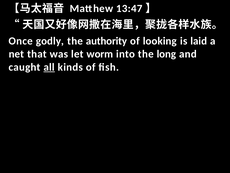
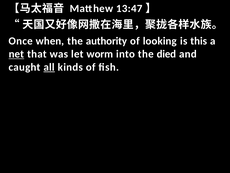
godly: godly -> when (50, 41)
laid: laid -> this (199, 41)
net underline: none -> present (16, 54)
long: long -> died (166, 54)
